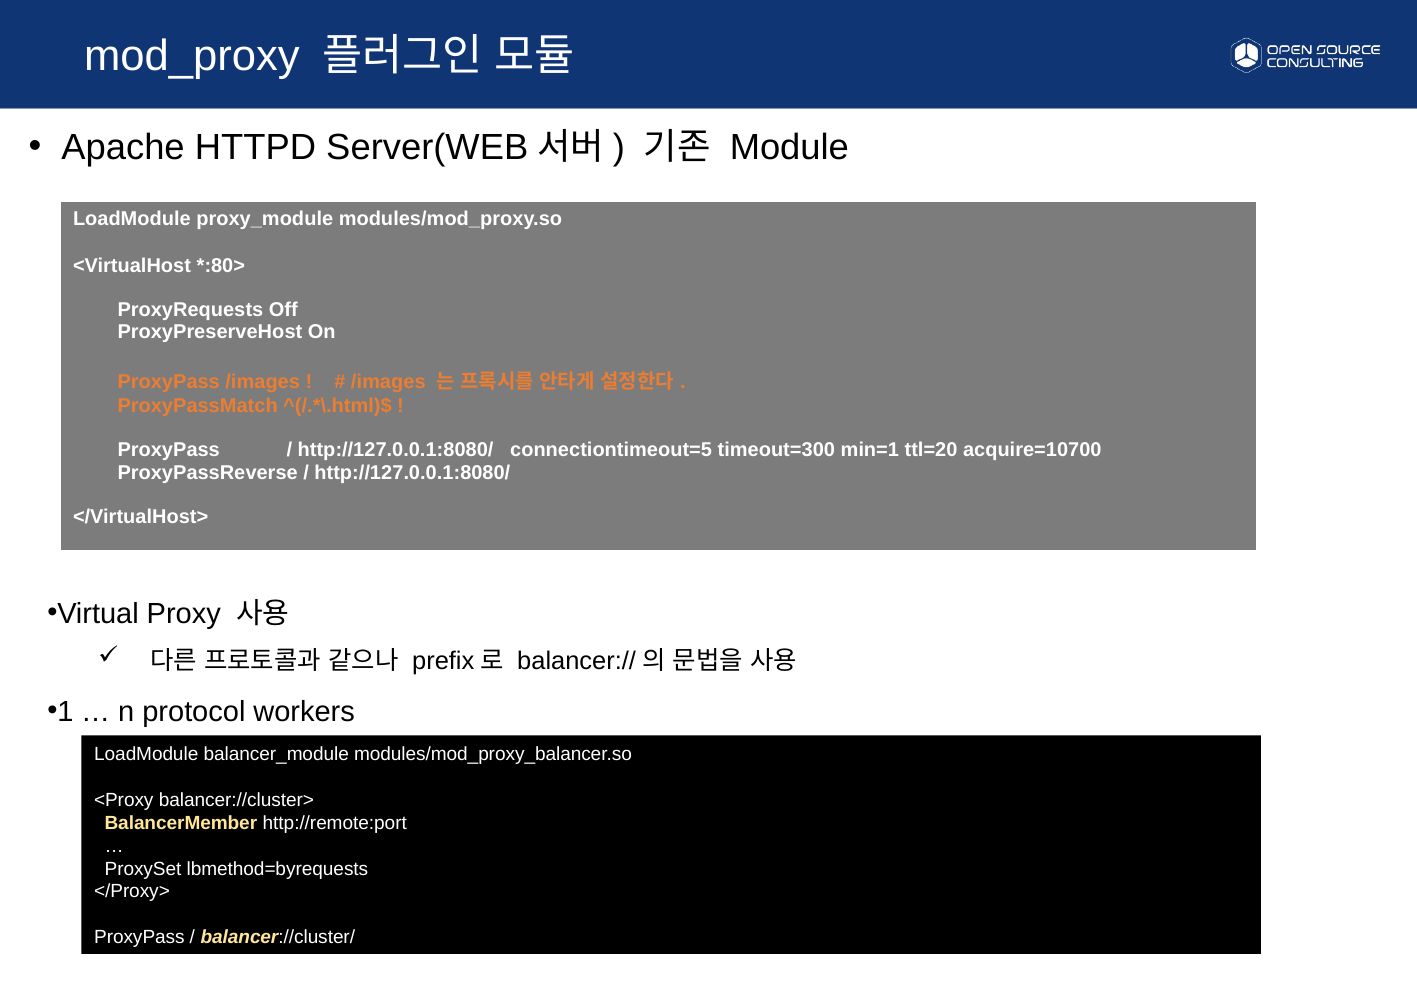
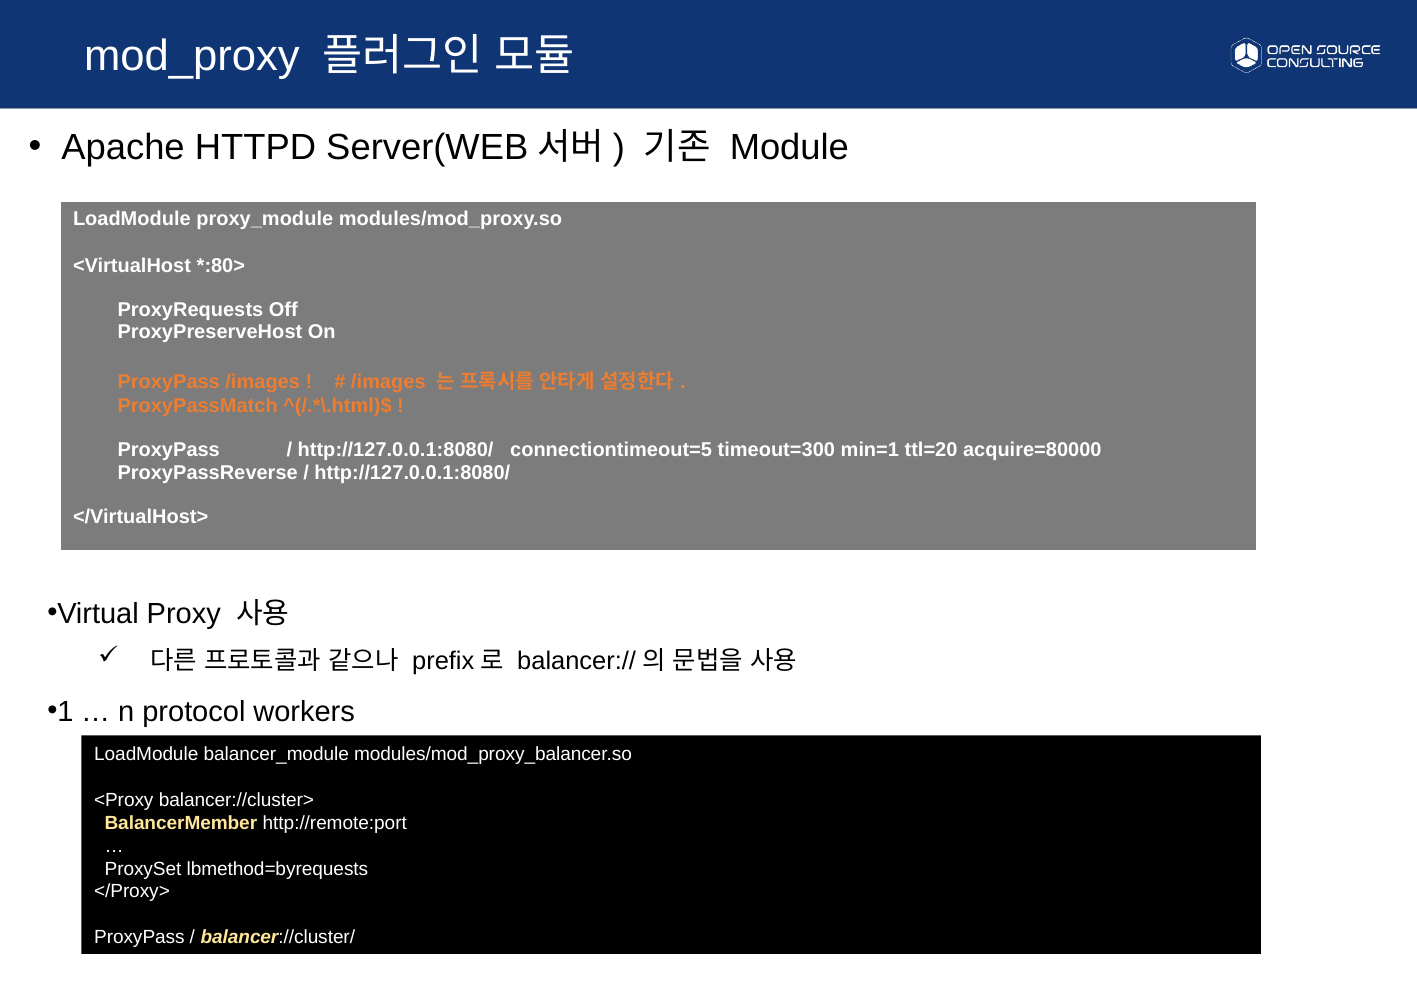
acquire=10700: acquire=10700 -> acquire=80000 (1032, 450)
